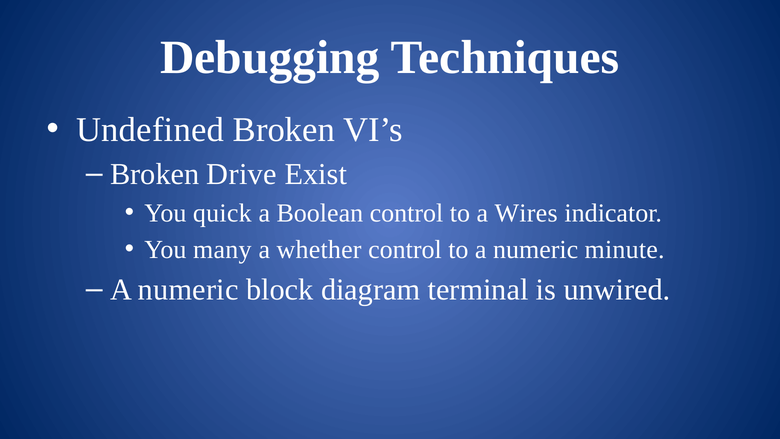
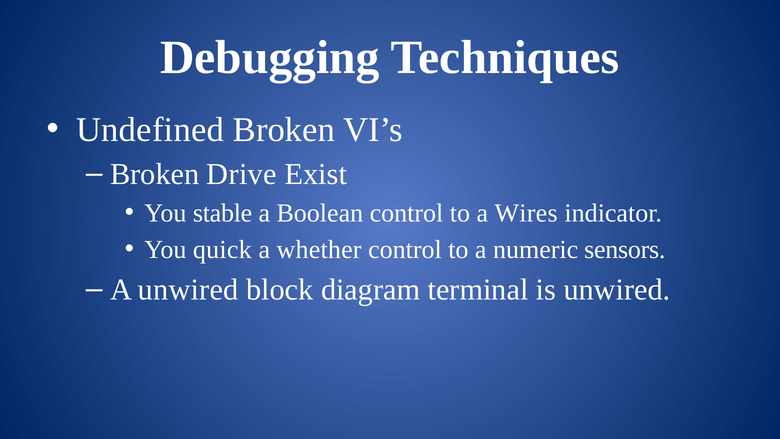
quick: quick -> stable (223, 213)
many: many -> quick (222, 249)
minute: minute -> sensors (625, 249)
numeric: numeric -> unwired (188, 290)
